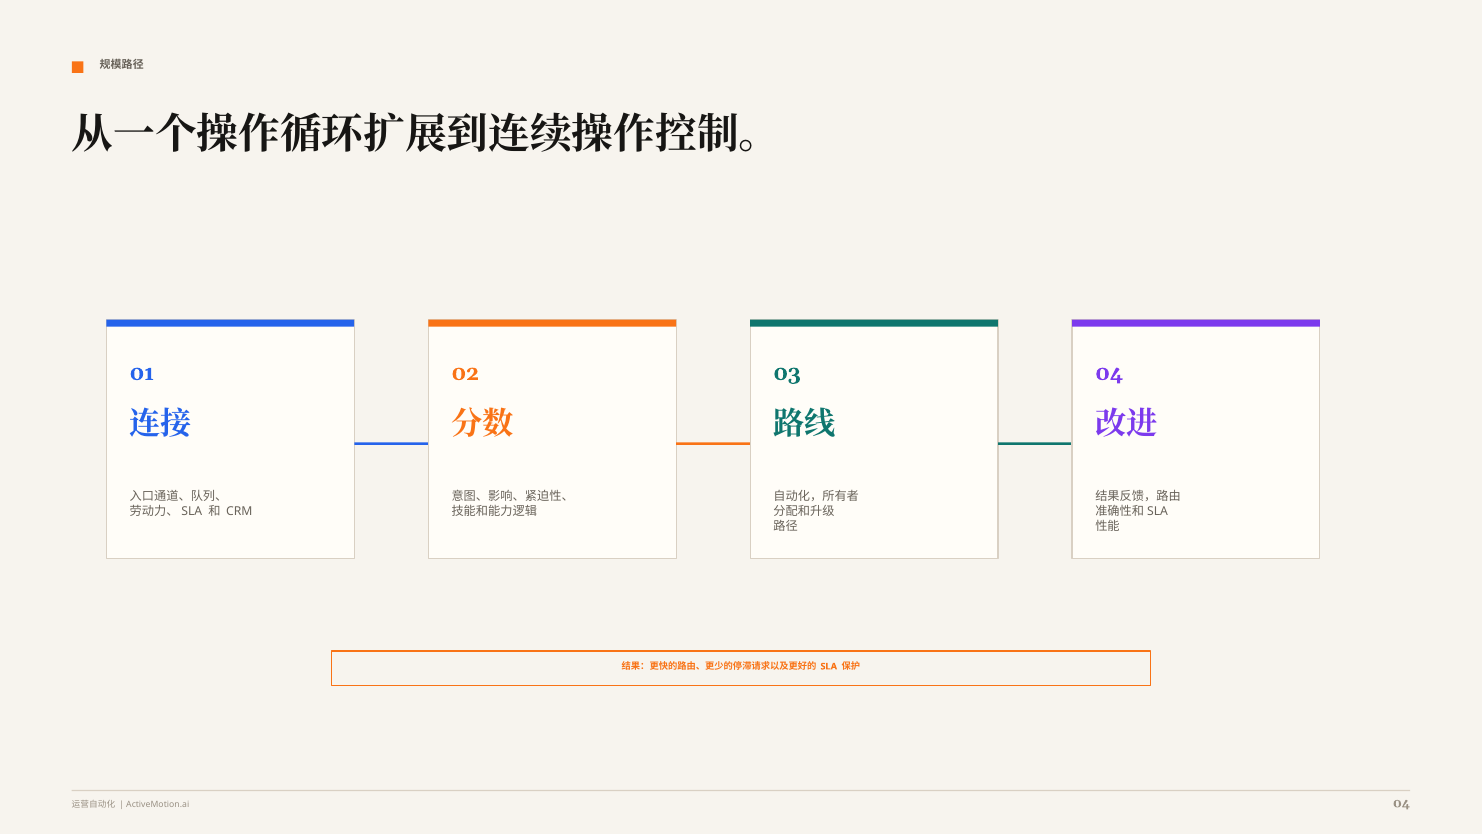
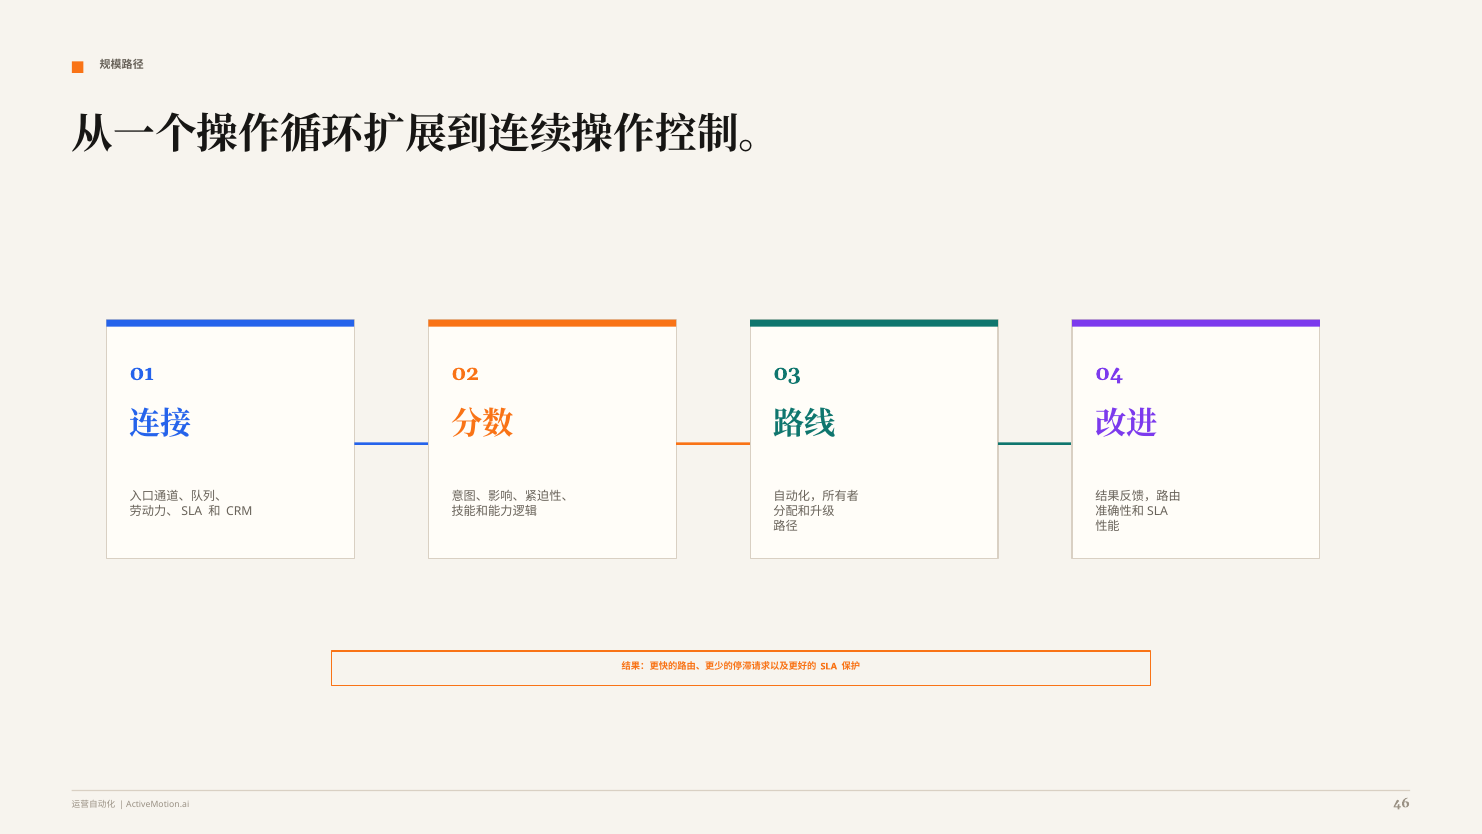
ActiveMotion.ai 04: 04 -> 46 (1401, 803)
